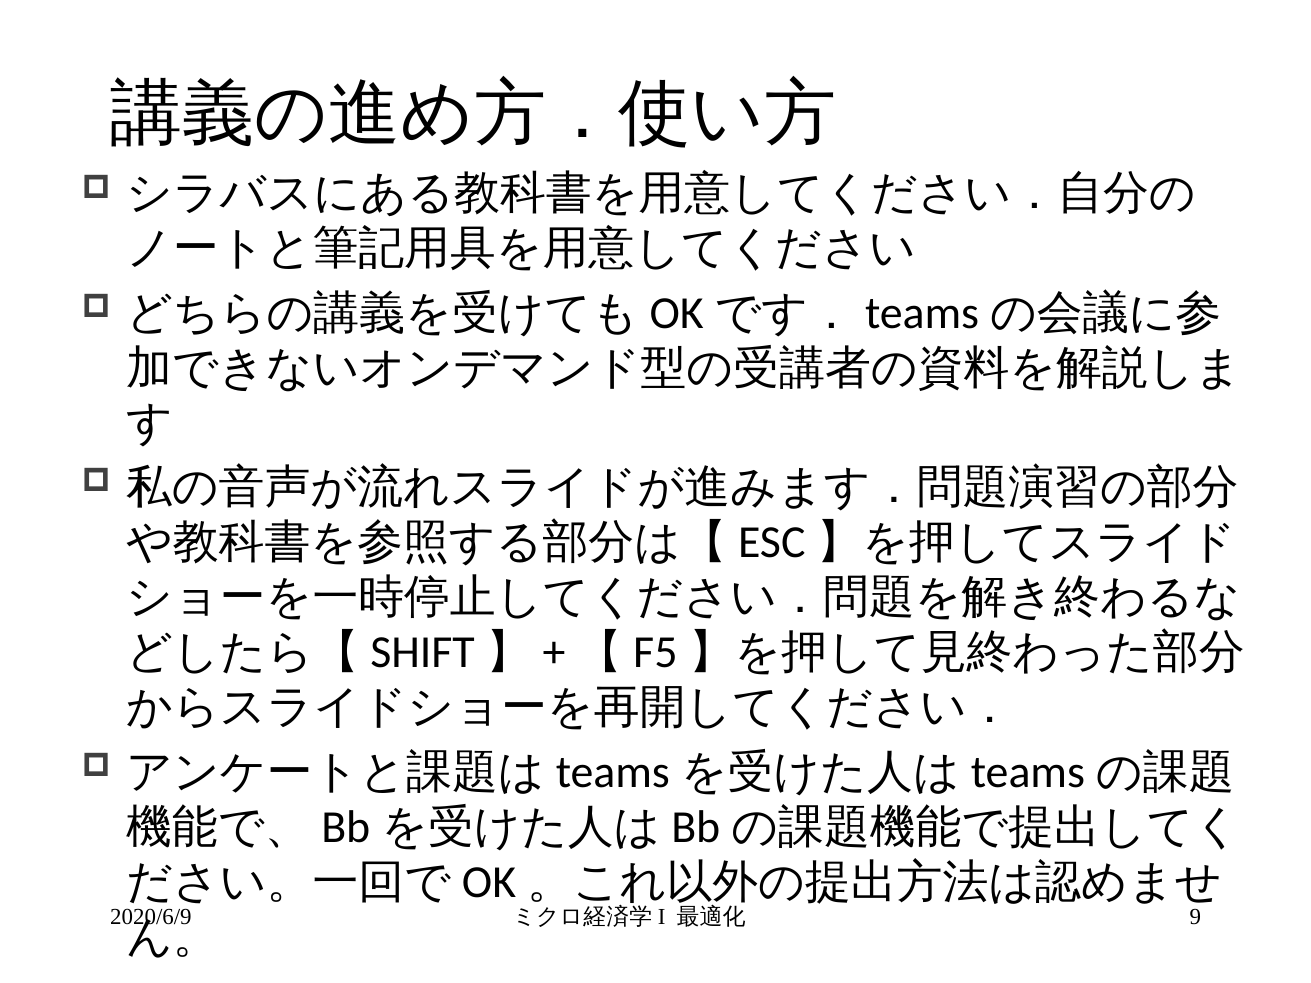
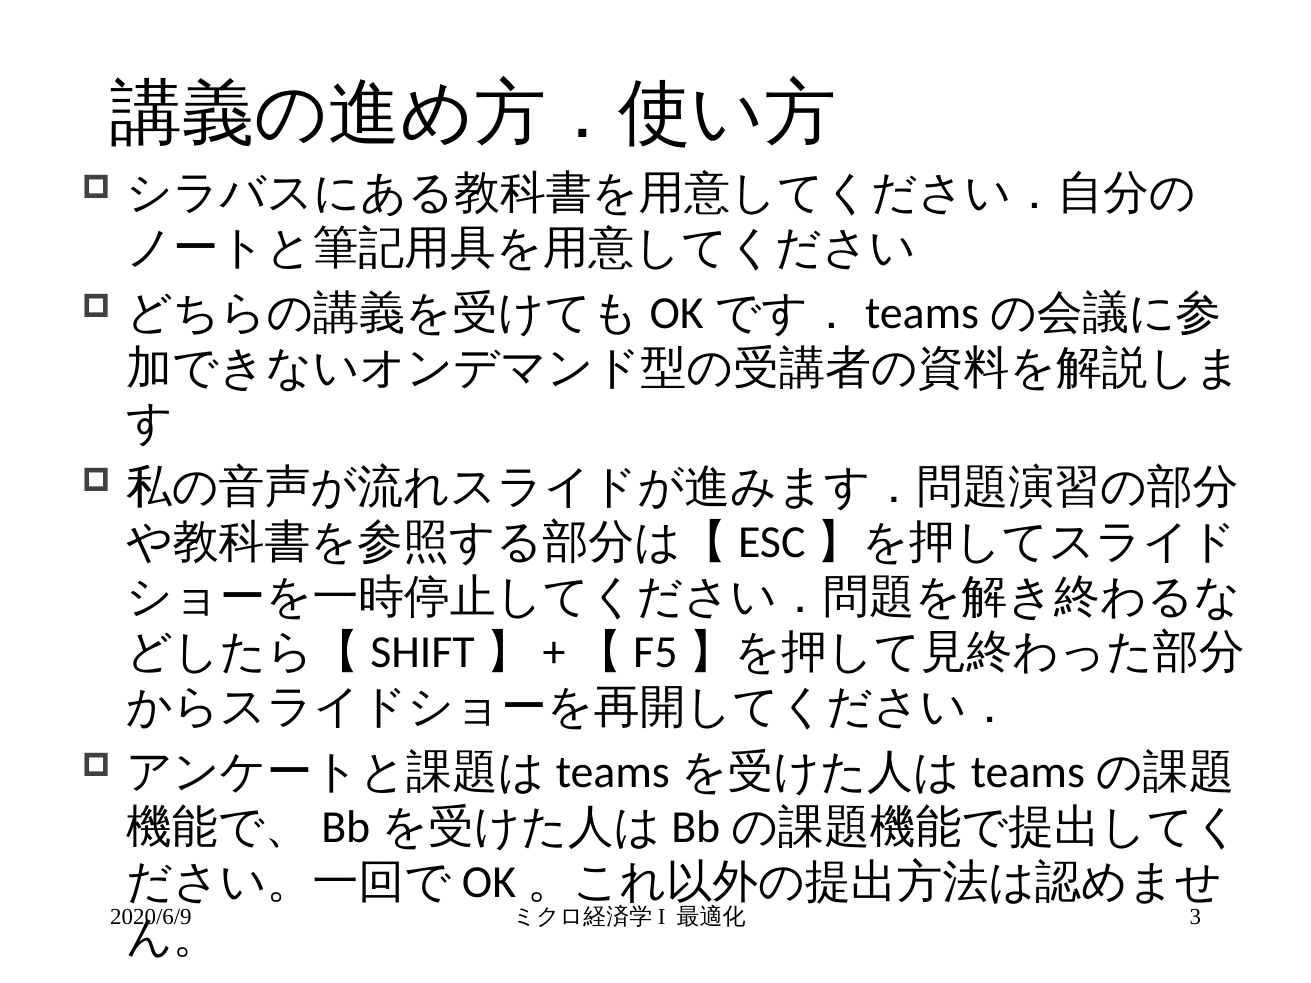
9: 9 -> 3 (1195, 917)
